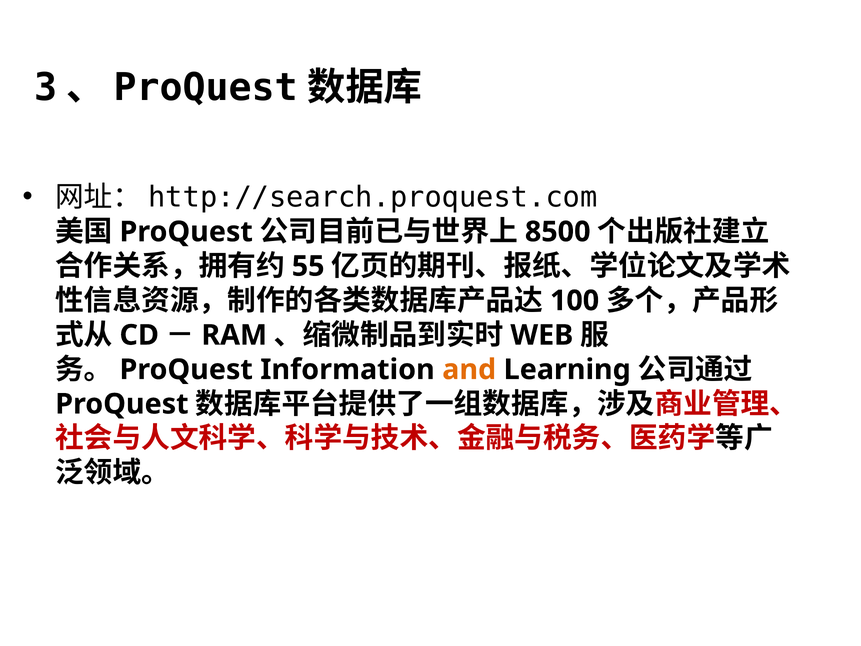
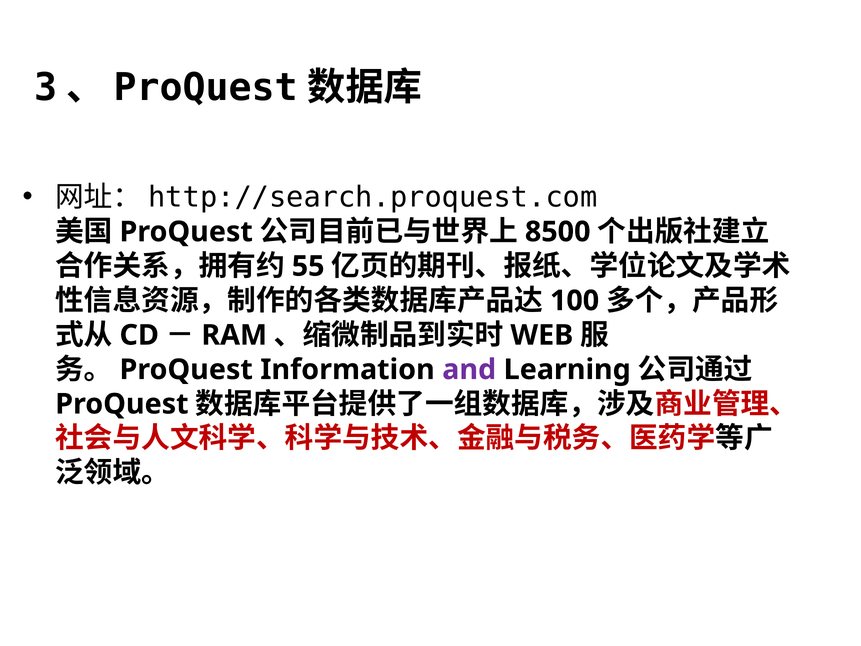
and colour: orange -> purple (469, 369)
